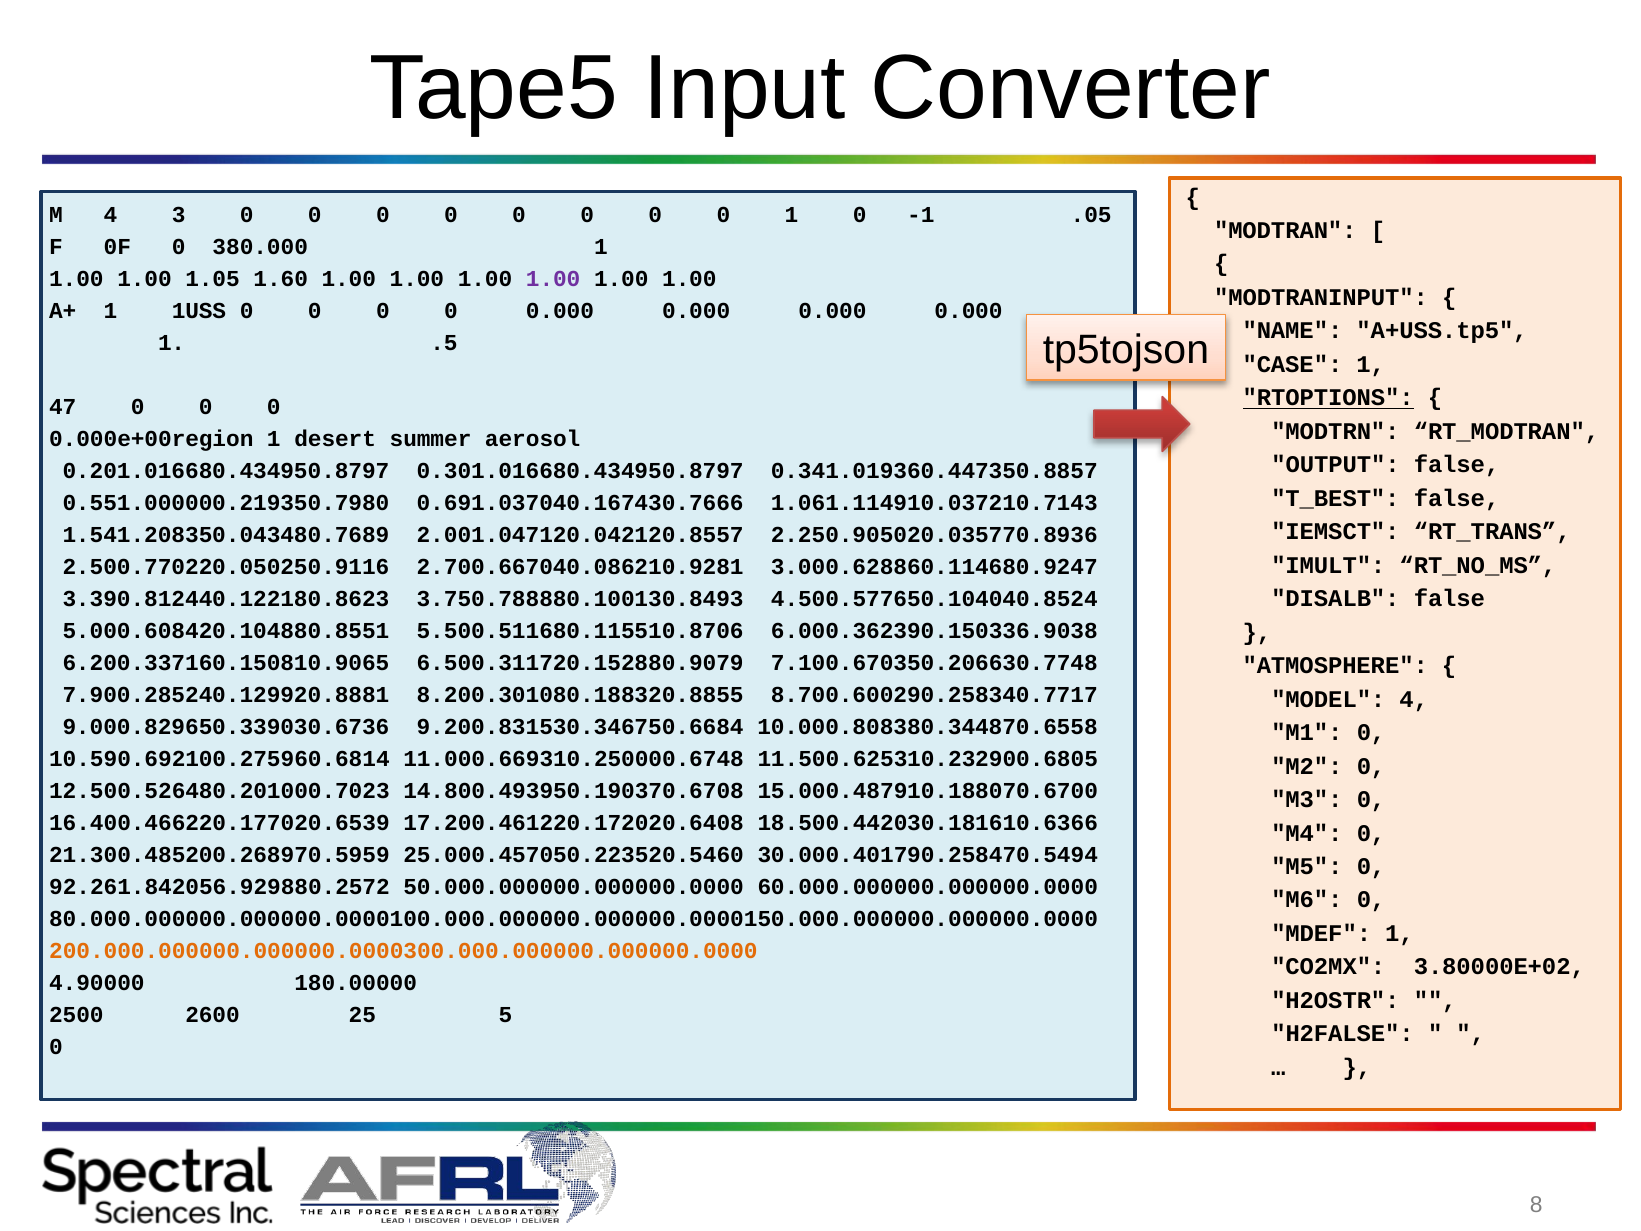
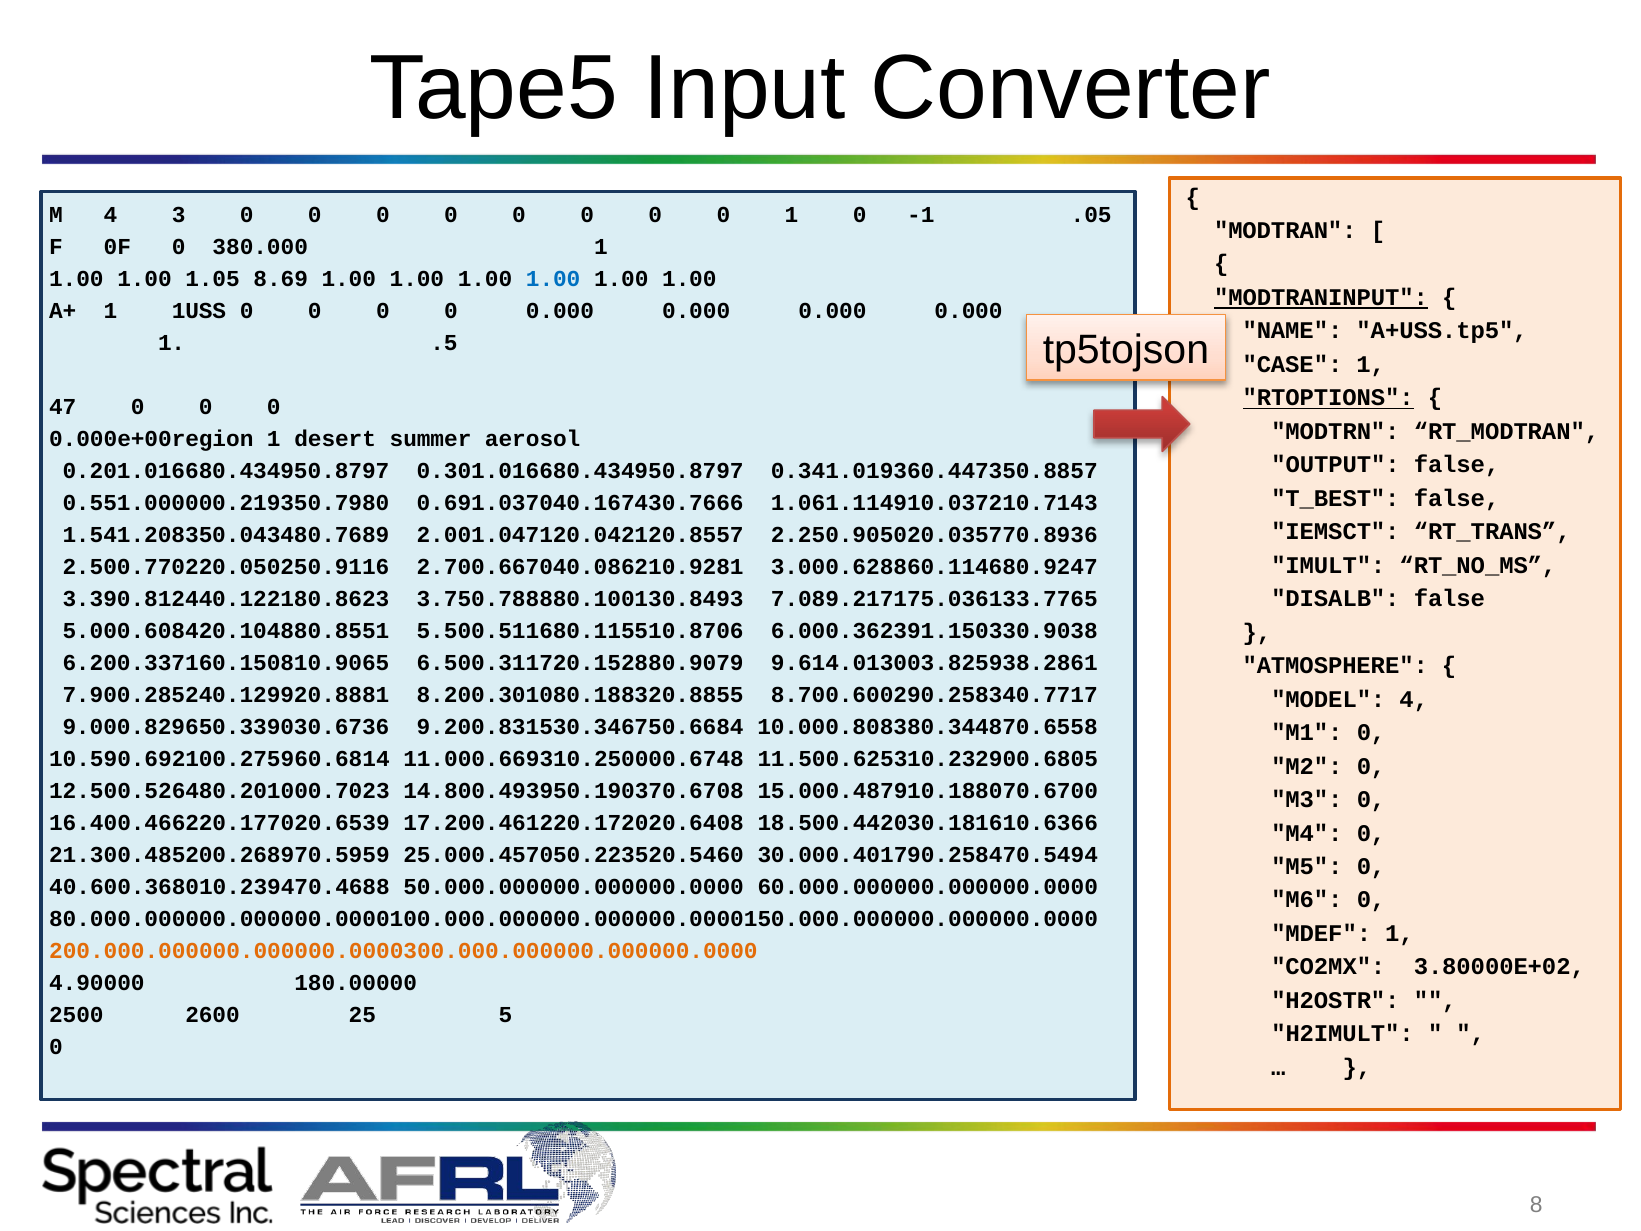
1.60: 1.60 -> 8.69 (281, 279)
1.00 colour: purple -> blue (553, 279)
MODTRANINPUT underline: none -> present (1321, 298)
4.500.577650.104040.8524: 4.500.577650.104040.8524 -> 7.089.217175.036133.7765 (934, 599)
6.000.362390.150336.9038: 6.000.362390.150336.9038 -> 6.000.362391.150330.9038 (934, 631)
7.100.670350.206630.7748: 7.100.670350.206630.7748 -> 9.614.013003.825938.2861 (934, 663)
92.261.842056.929880.2572: 92.261.842056.929880.2572 -> 40.600.368010.239470.4688 (220, 886)
H2FALSE: H2FALSE -> H2IMULT (1343, 1034)
